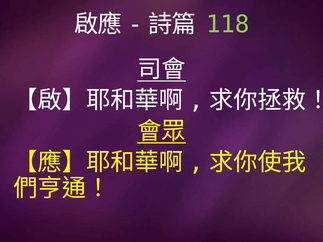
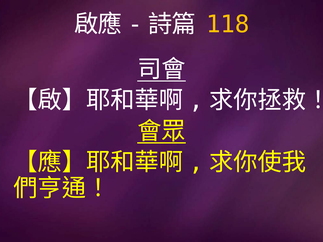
118 colour: light green -> yellow (228, 24)
